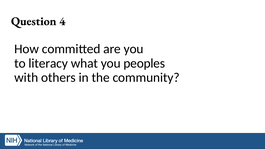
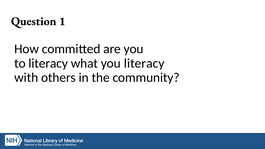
4: 4 -> 1 (62, 21)
you peoples: peoples -> literacy (144, 63)
